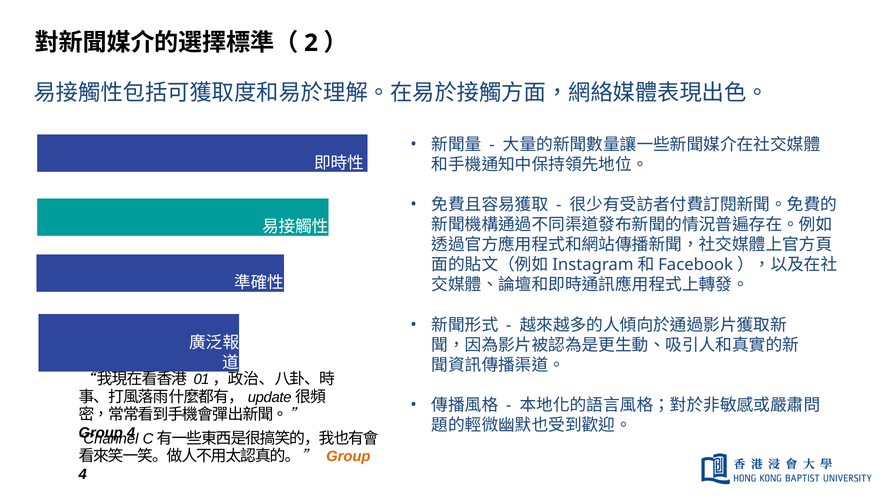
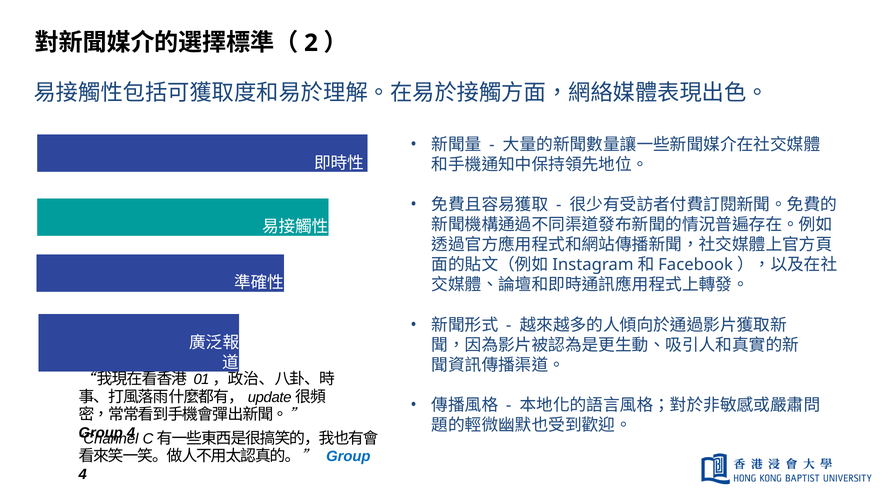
Group colour: orange -> blue (348, 457)
